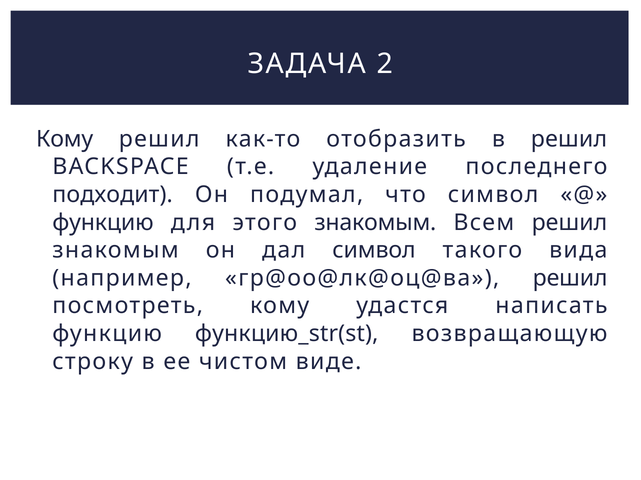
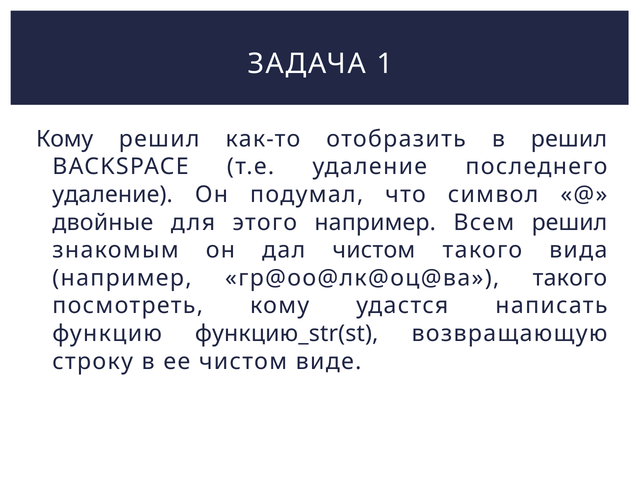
2: 2 -> 1 (385, 64)
подходит: подходит -> удаление (113, 195)
функцию: функцию -> двойные (103, 223)
этого знакомым: знакомым -> например (375, 223)
дал символ: символ -> чистом (374, 251)
гр@оо@лк@оц@ва решил: решил -> такого (570, 278)
